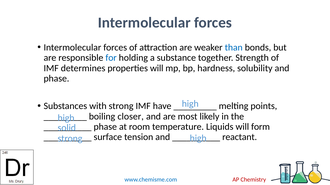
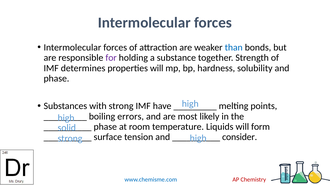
for colour: blue -> purple (111, 58)
closer: closer -> errors (131, 117)
reactant: reactant -> consider (240, 137)
